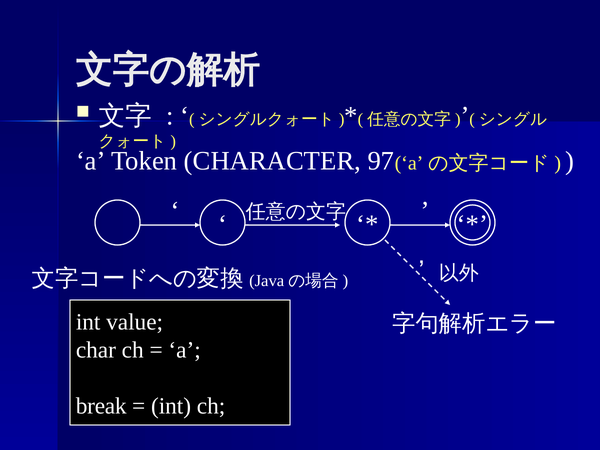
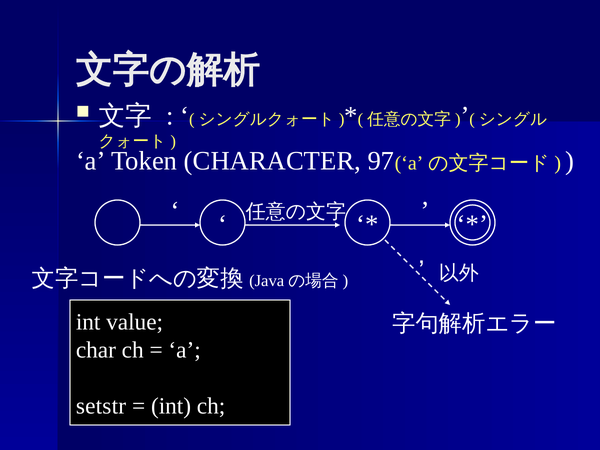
break: break -> setstr (101, 406)
